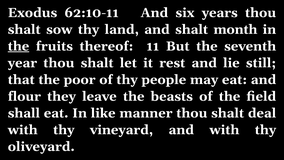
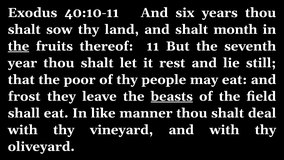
62:10-11: 62:10-11 -> 40:10-11 (92, 13)
flour: flour -> frost (24, 96)
beasts underline: none -> present (172, 96)
